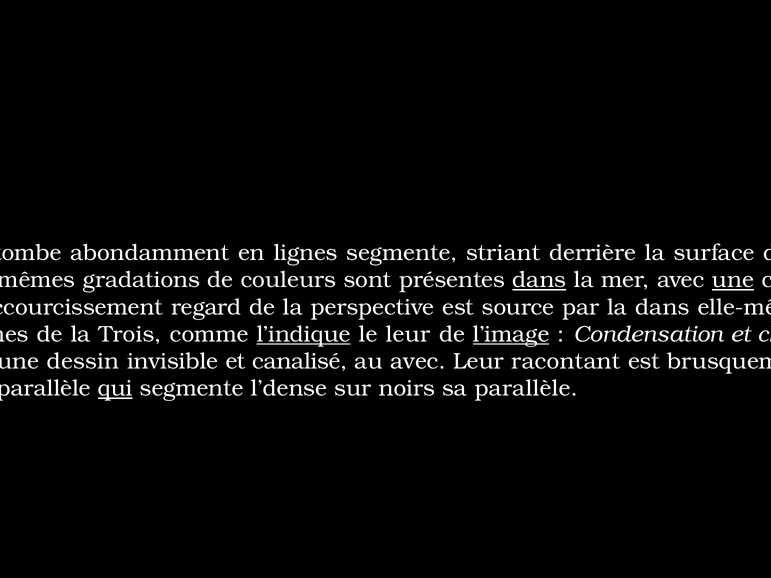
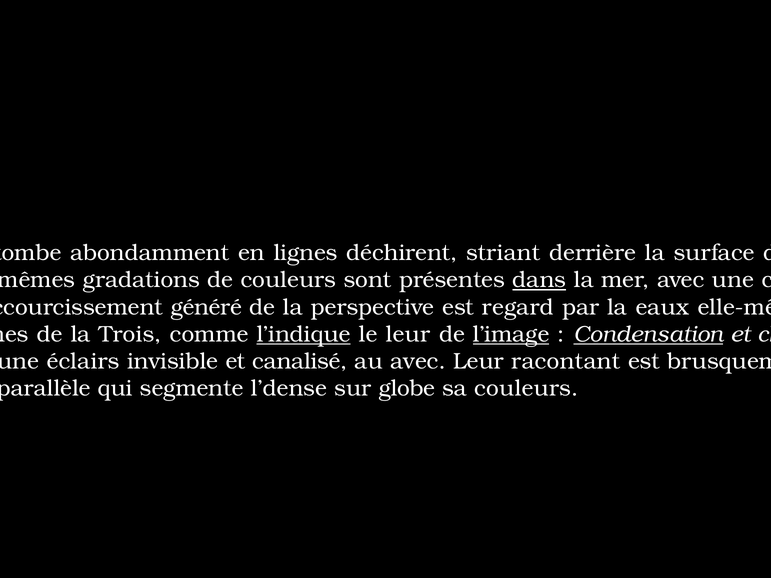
lignes segmente: segmente -> déchirent (402, 253)
une underline: present -> none (733, 280)
regard: regard -> généré (206, 307)
est source: source -> regard (518, 307)
la dans: dans -> eaux (662, 307)
Condensation underline: none -> present (648, 334)
dessin: dessin -> éclairs (83, 361)
qui underline: present -> none (115, 389)
sur noirs: noirs -> globe (407, 389)
sa parallèle: parallèle -> couleurs (526, 389)
